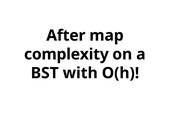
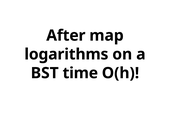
complexity: complexity -> logarithms (66, 54)
with: with -> time (80, 73)
